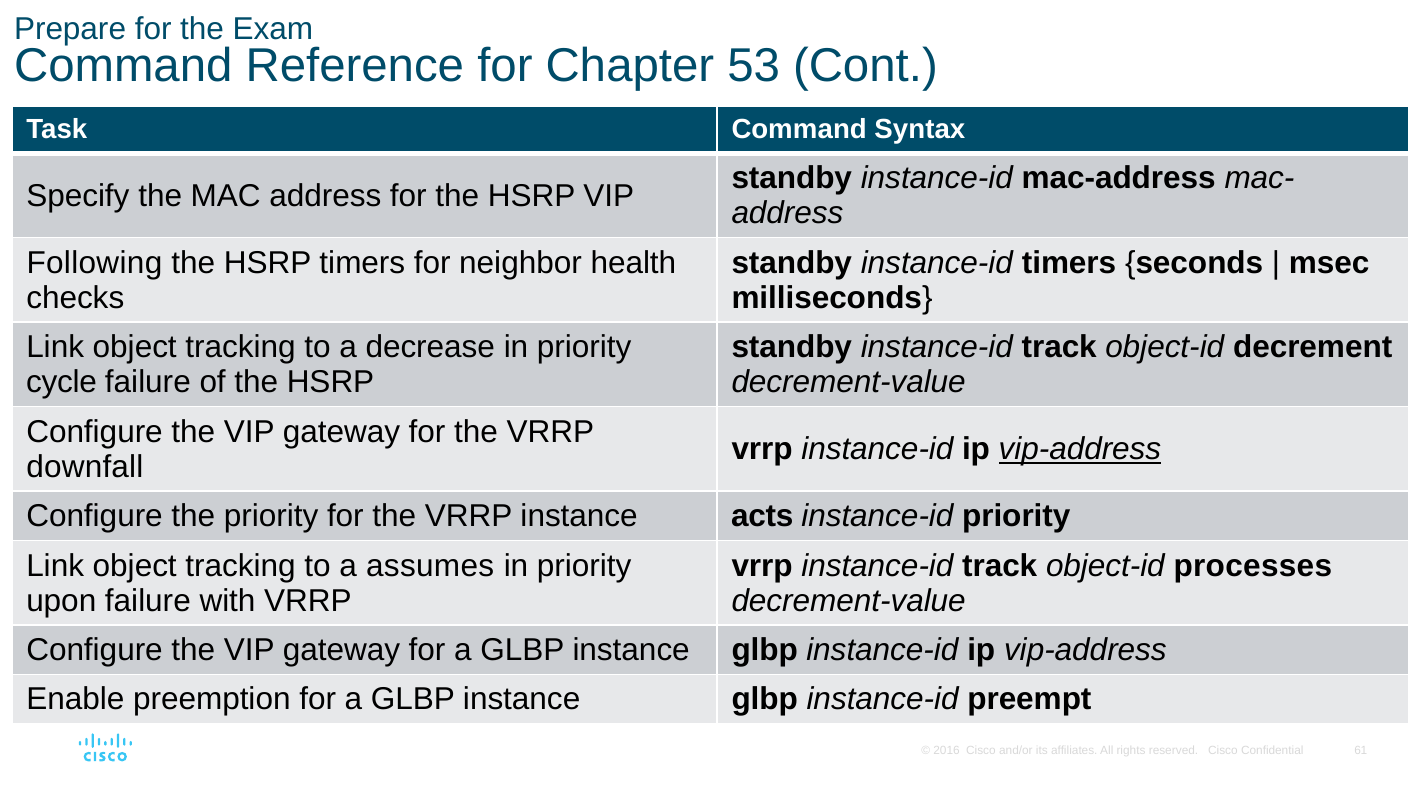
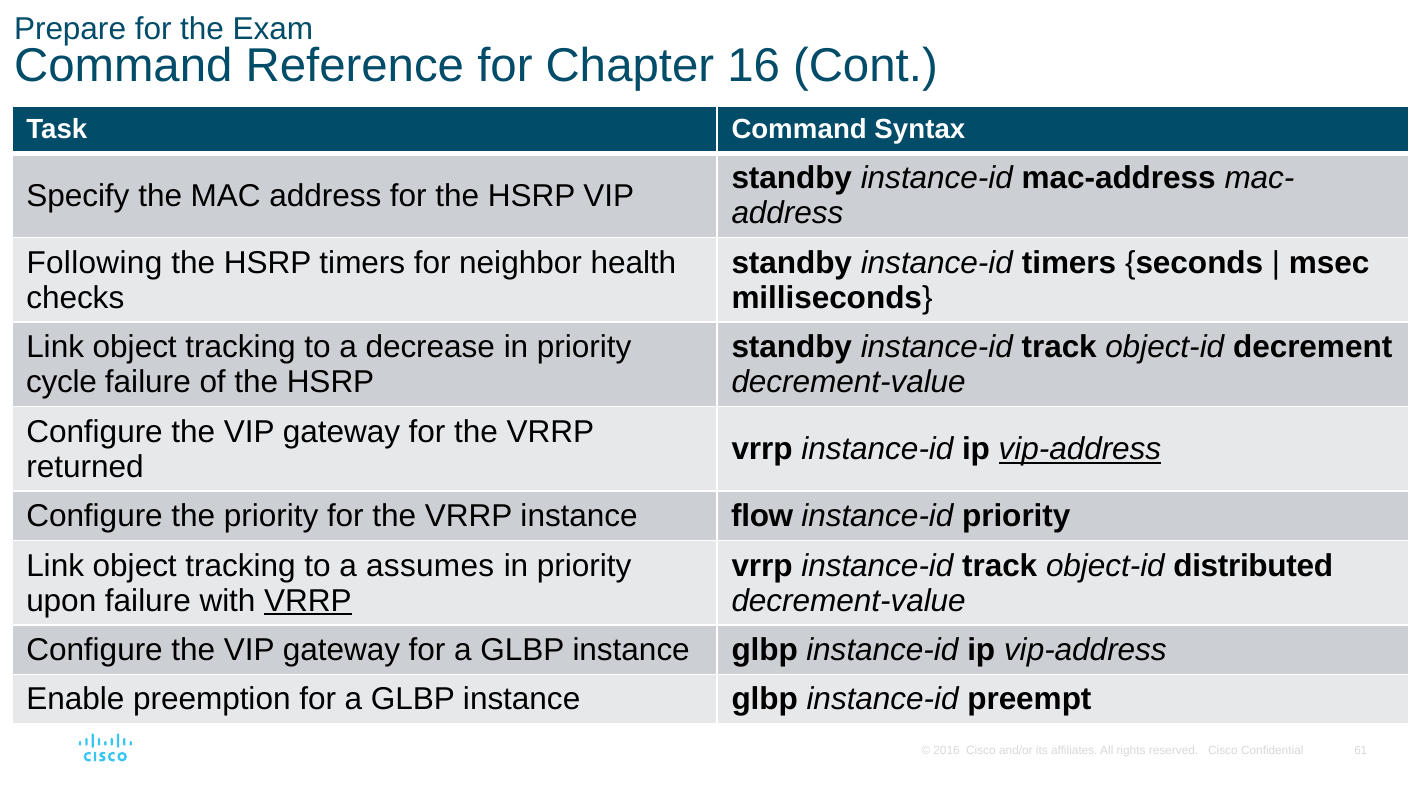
53: 53 -> 16 (754, 66)
downfall: downfall -> returned (85, 466)
acts: acts -> flow (762, 516)
processes: processes -> distributed (1253, 565)
VRRP underline: none -> present (308, 600)
